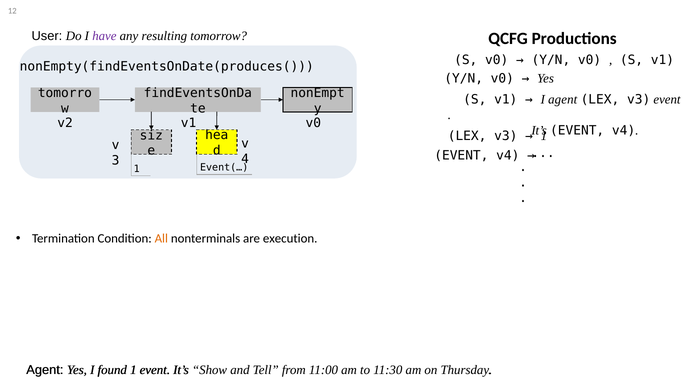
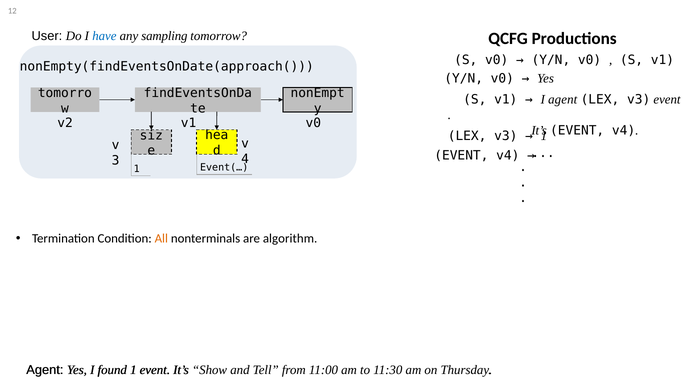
have colour: purple -> blue (104, 36)
resulting: resulting -> sampling (164, 36)
nonEmpty(findEventsOnDate(produces(: nonEmpty(findEventsOnDate(produces( -> nonEmpty(findEventsOnDate(approach( (167, 66)
execution: execution -> algorithm (290, 239)
